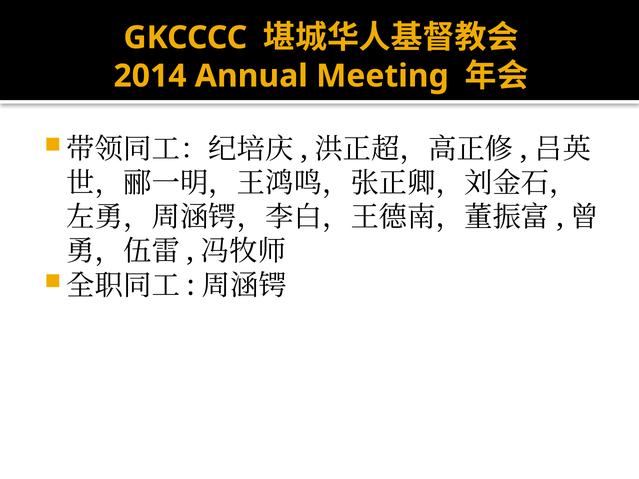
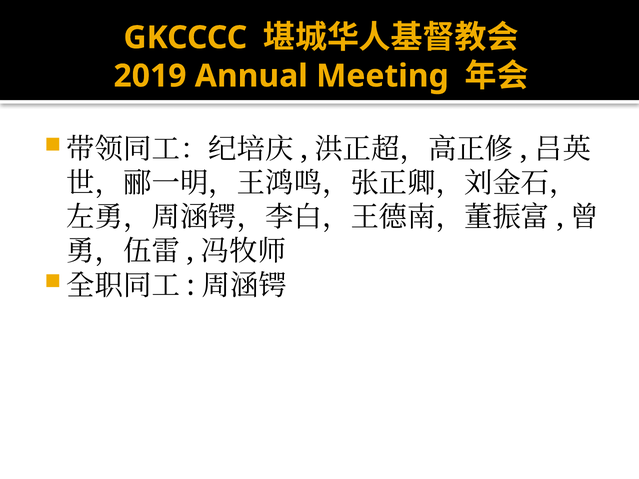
2014: 2014 -> 2019 (150, 76)
